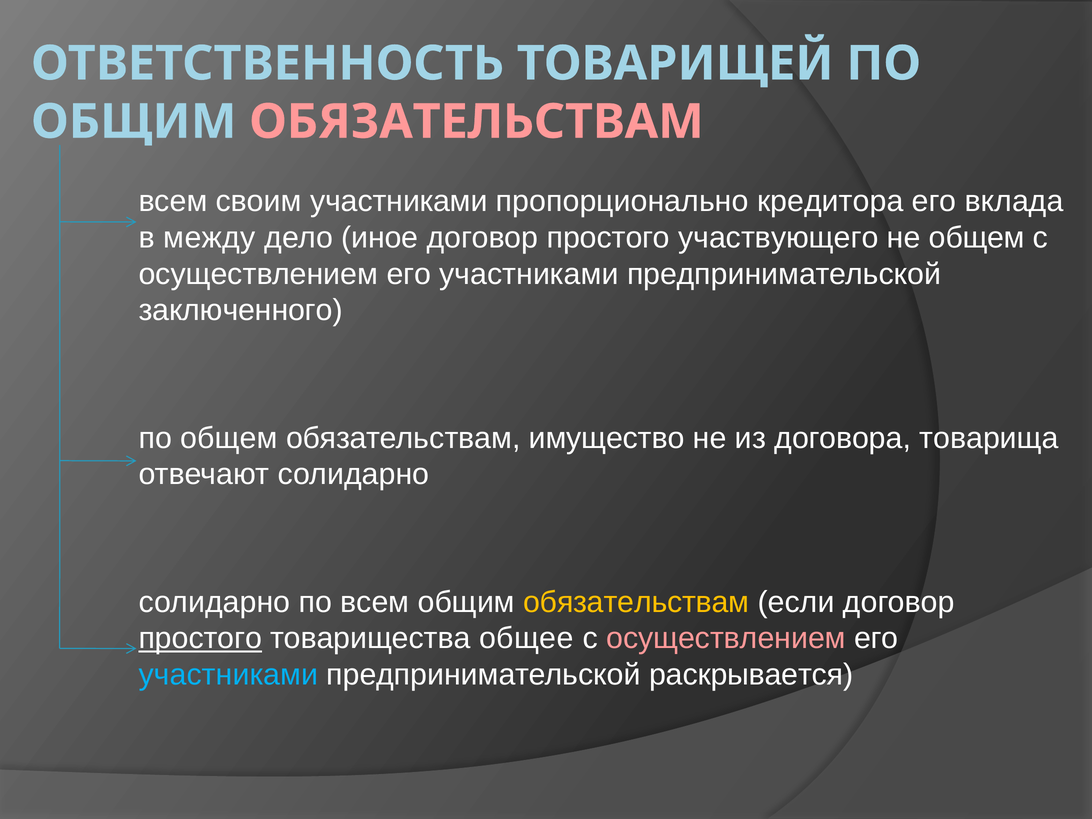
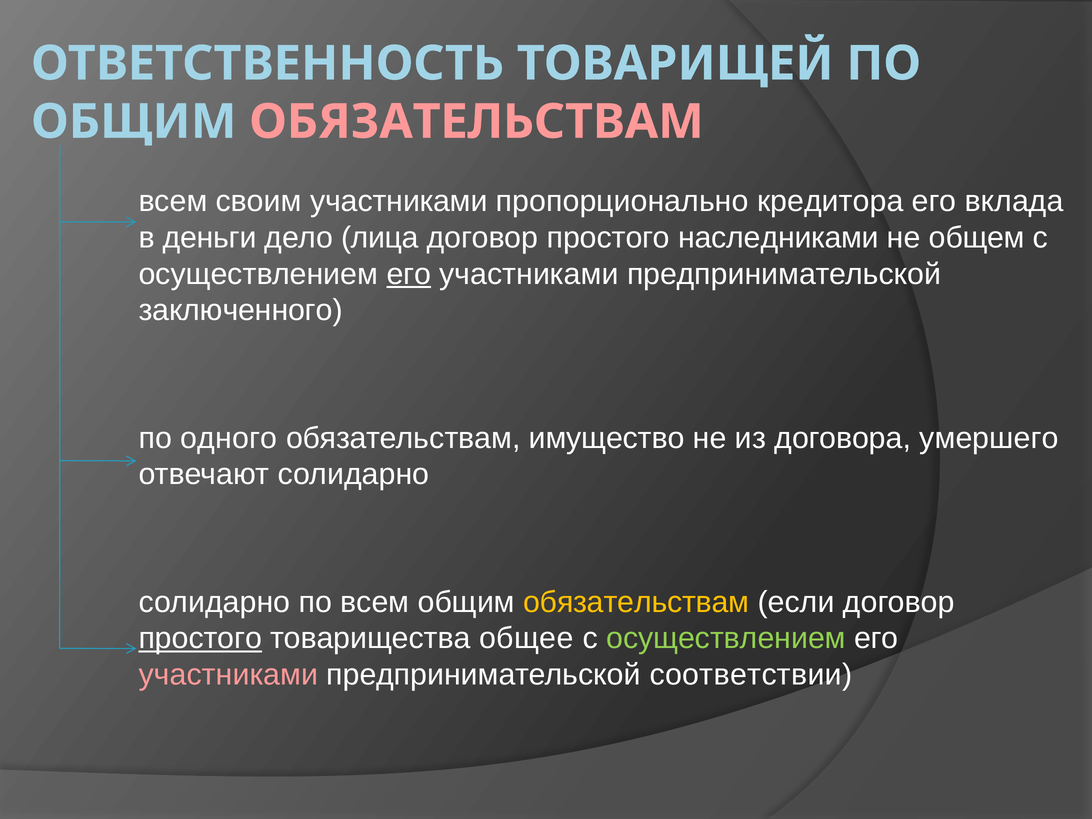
между: между -> деньги (210, 238)
иное: иное -> лица (380, 238)
участвующего: участвующего -> наследниками (778, 238)
его underline: none -> present (409, 274)
по общем: общем -> одного (229, 438)
товарища: товарища -> умершего (989, 438)
осуществлением colour: pink -> light green (726, 638)
участниками colour: light blue -> pink (228, 675)
раскрывается: раскрывается -> соответствии (751, 675)
